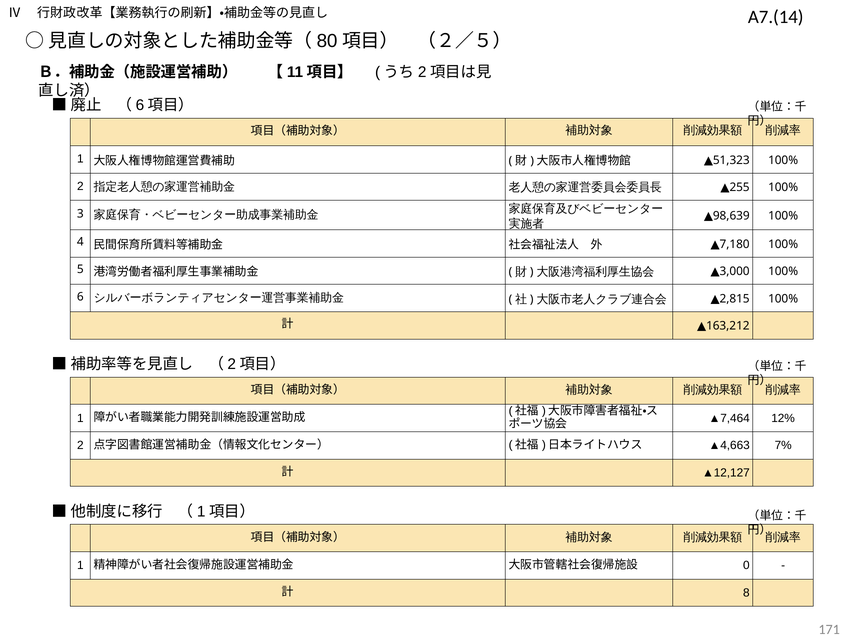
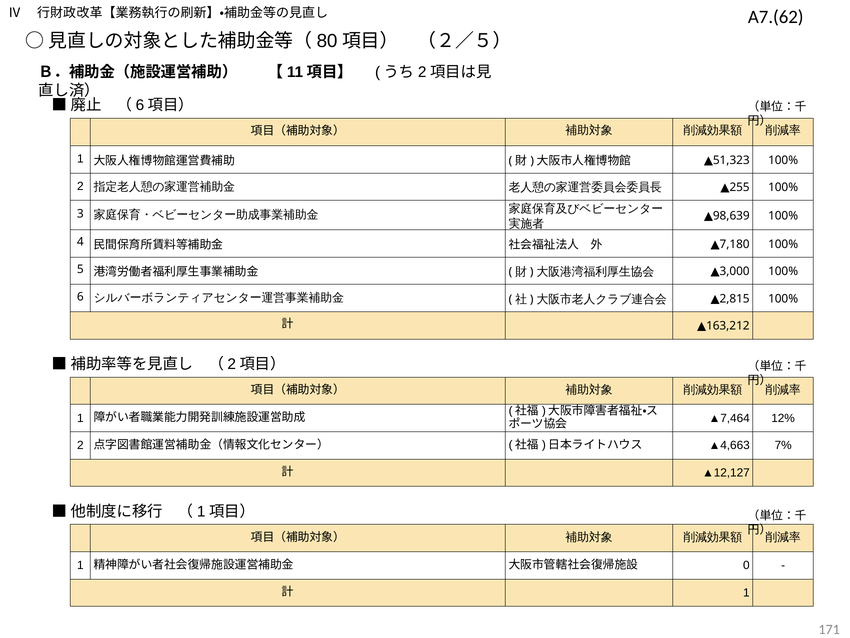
A7.(14: A7.(14 -> A7.(62 (776, 17)
8: 8 -> 1 (746, 592)
